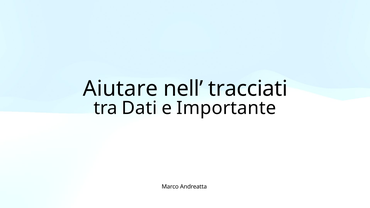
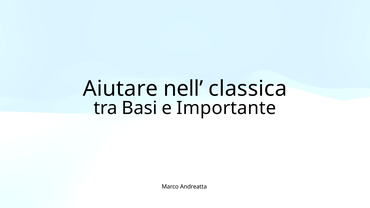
tracciati: tracciati -> classica (248, 89)
Dati: Dati -> Basi (140, 108)
